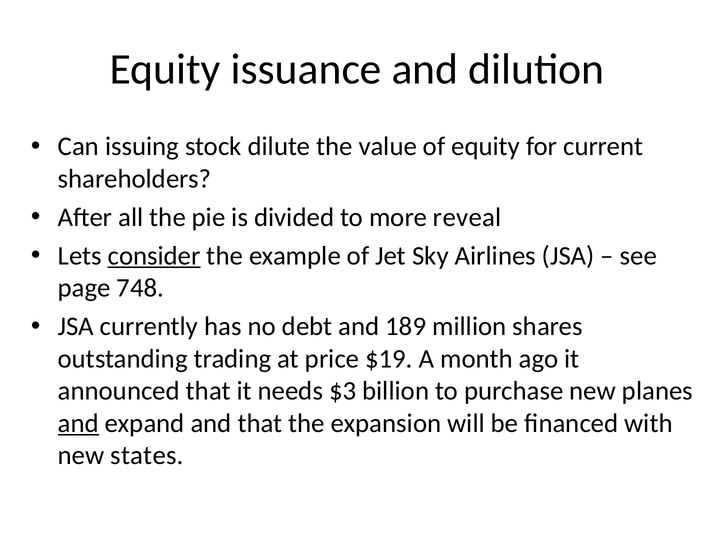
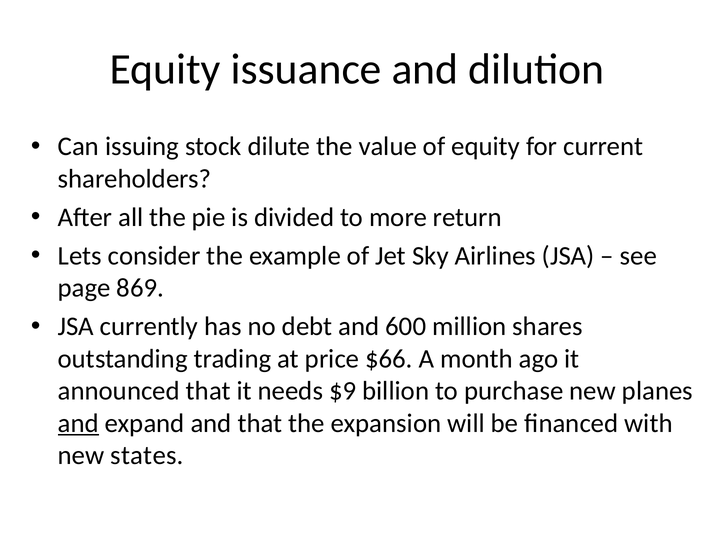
reveal: reveal -> return (467, 217)
consider underline: present -> none (154, 256)
748: 748 -> 869 (140, 288)
189: 189 -> 600 (406, 327)
$19: $19 -> $66 (389, 359)
$3: $3 -> $9 (343, 391)
